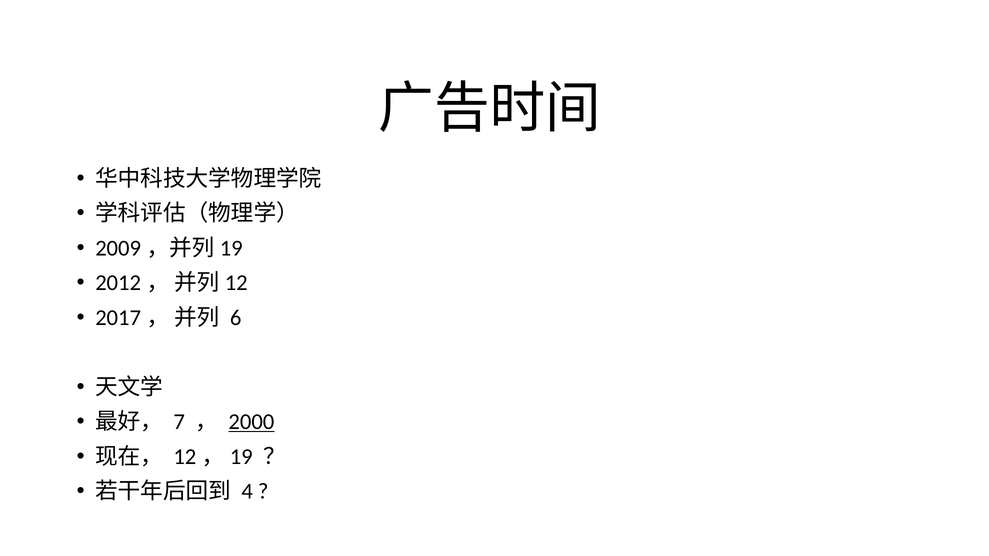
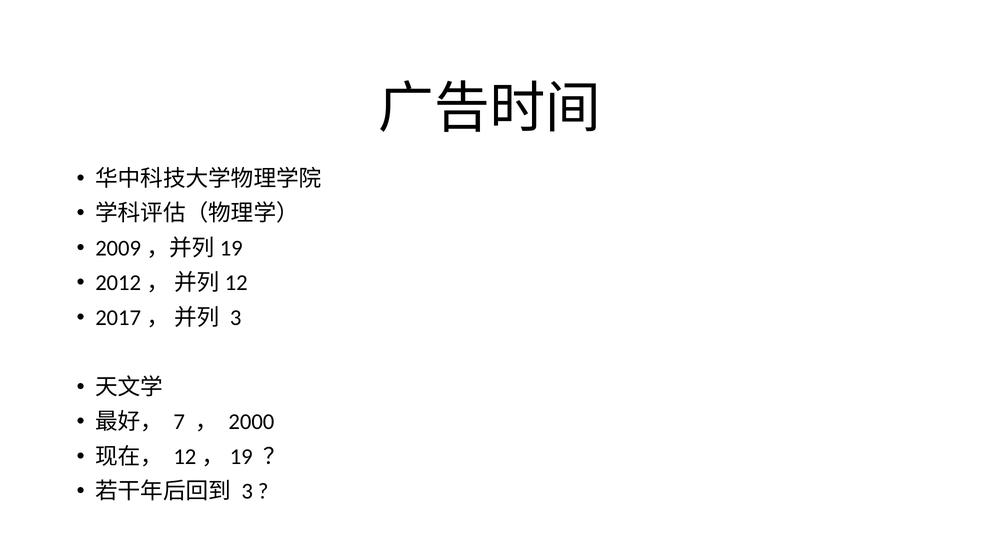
6: 6 -> 3 (236, 318)
2000 underline: present -> none (251, 422)
4: 4 -> 3 (247, 492)
